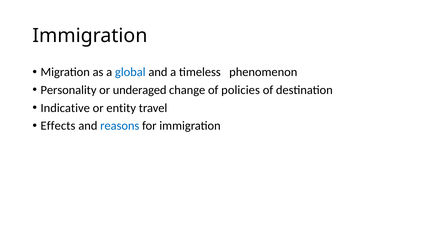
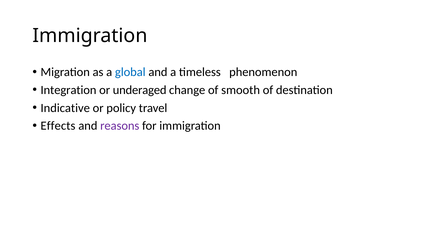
Personality: Personality -> Integration (69, 90)
policies: policies -> smooth (241, 90)
entity: entity -> policy (121, 108)
reasons colour: blue -> purple (120, 126)
